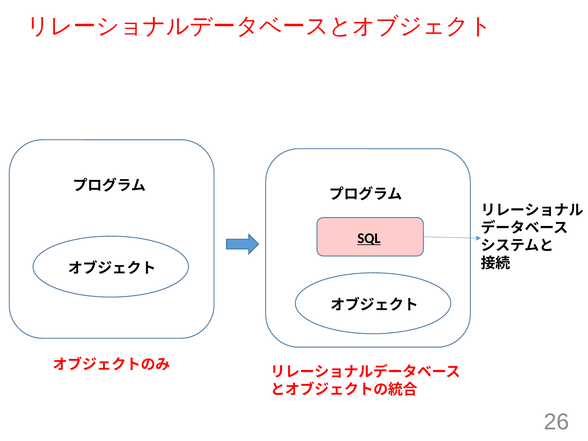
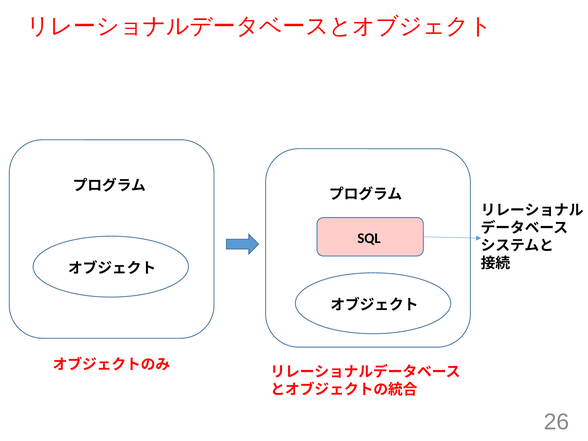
SQL underline: present -> none (369, 238)
